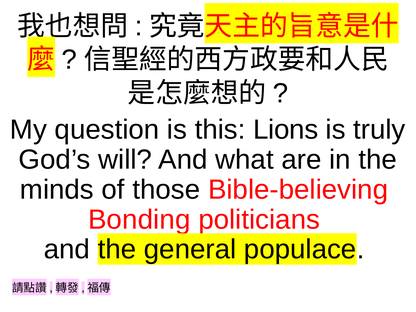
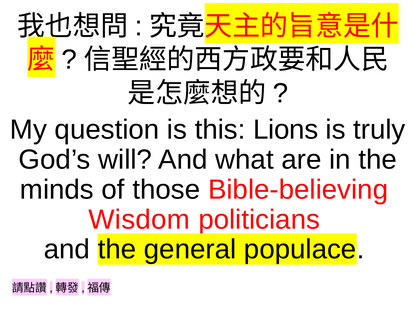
Bonding: Bonding -> Wisdom (139, 220)
